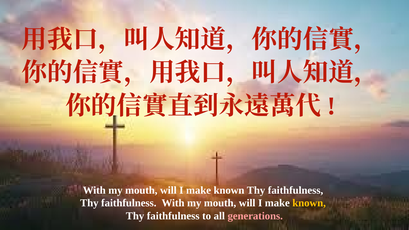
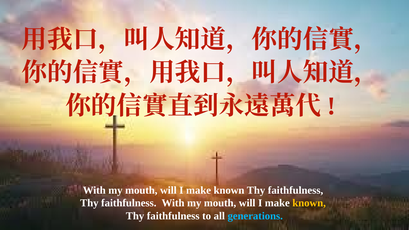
generations colour: pink -> light blue (255, 216)
